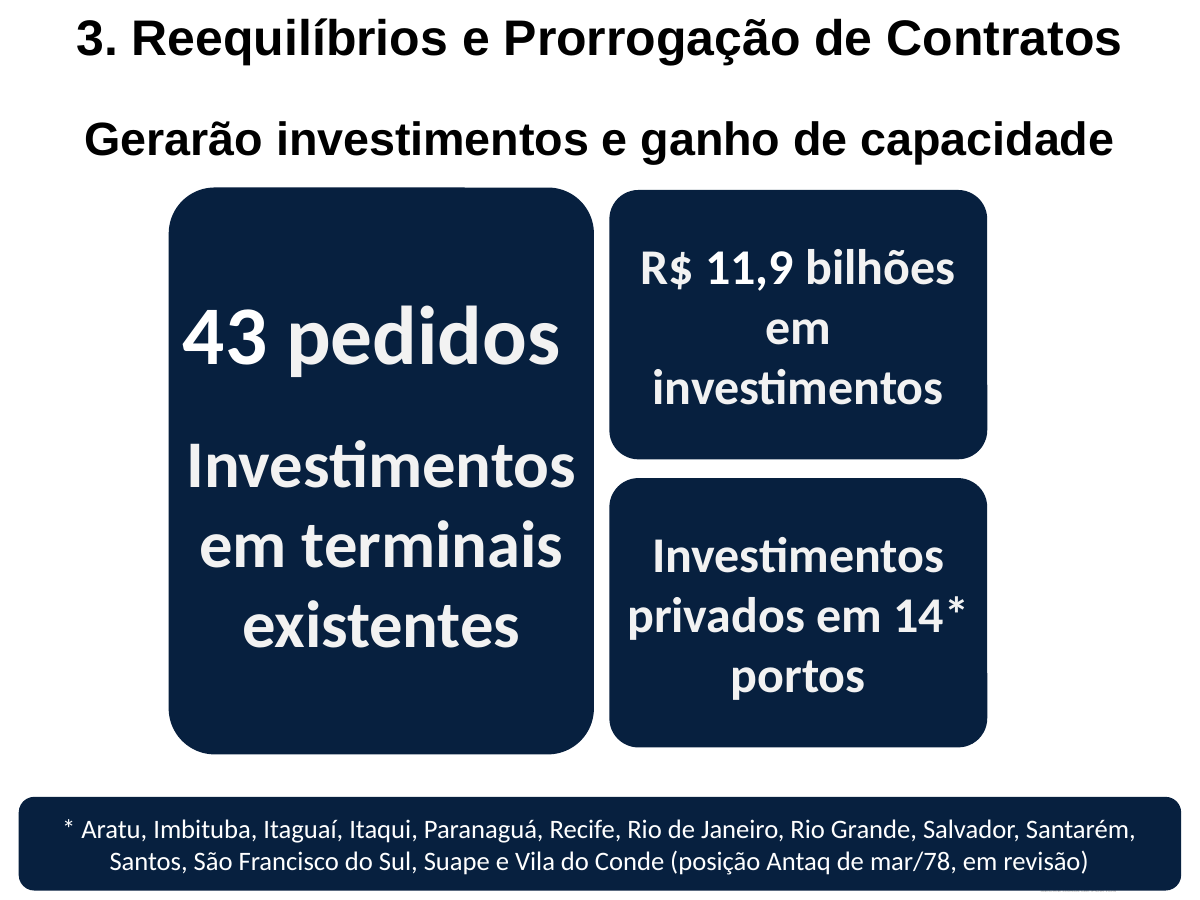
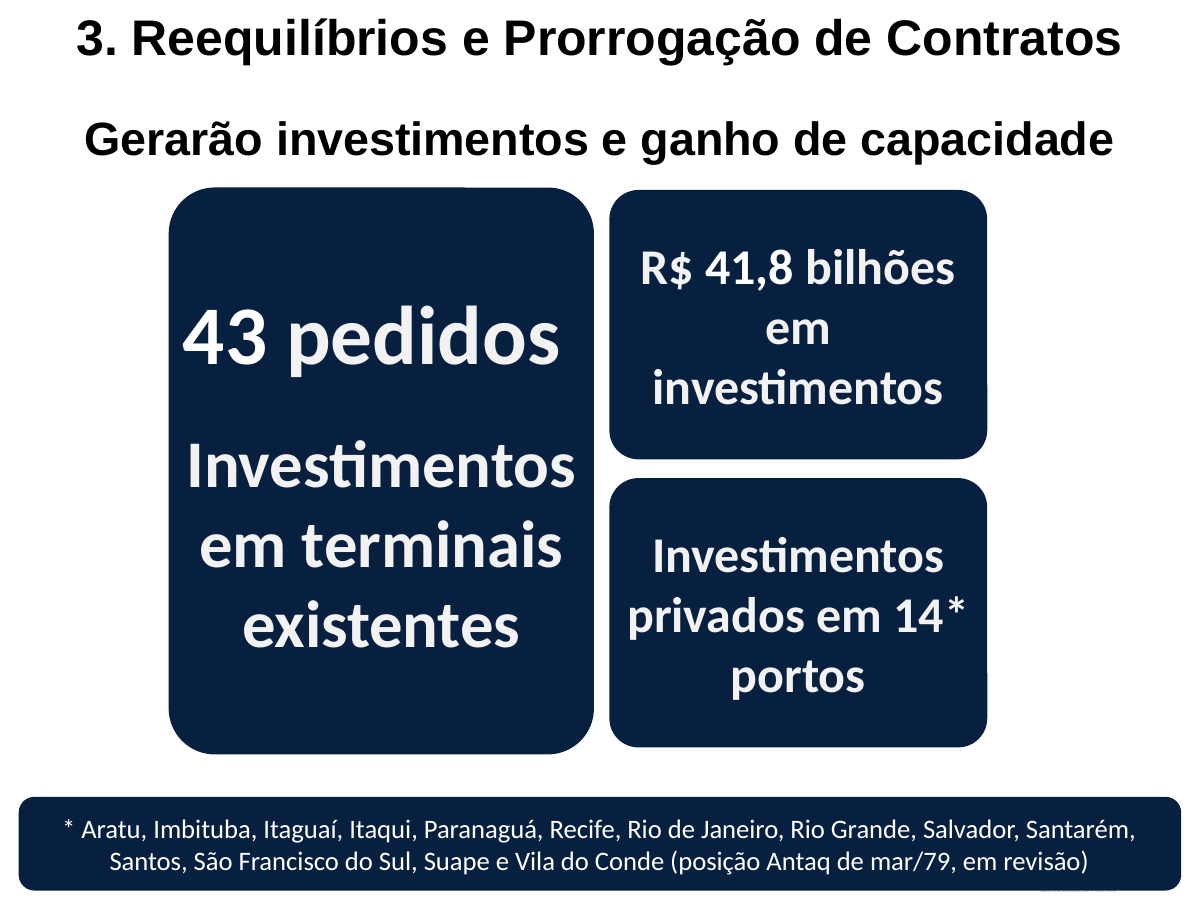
11,9: 11,9 -> 41,8 (750, 268)
mar/78: mar/78 -> mar/79 (913, 861)
